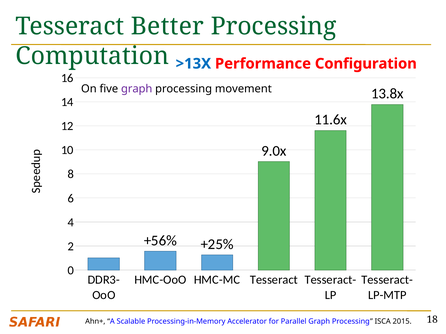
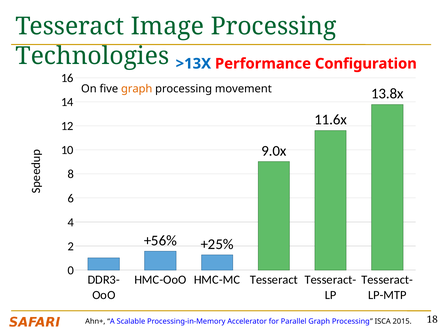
Better: Better -> Image (167, 26)
Computation: Computation -> Technologies (92, 56)
graph colour: purple -> orange (137, 89)
